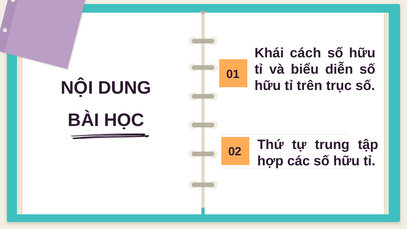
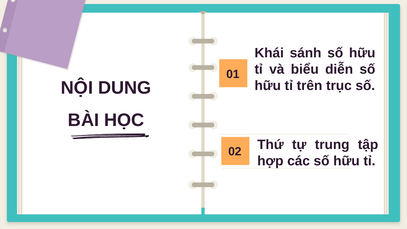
cách: cách -> sánh (306, 53)
